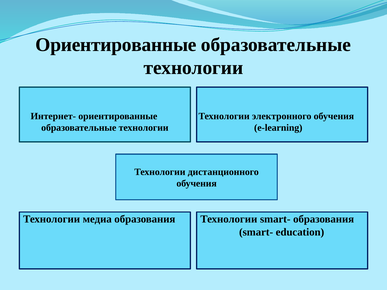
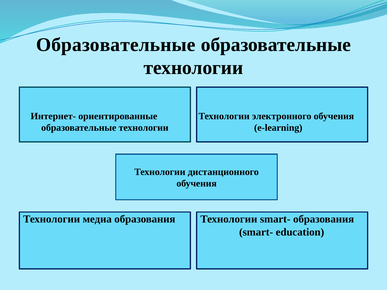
Ориентированные: Ориентированные -> Образовательные (116, 45)
